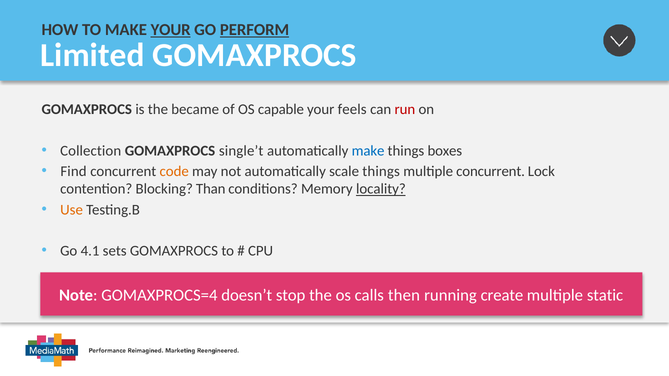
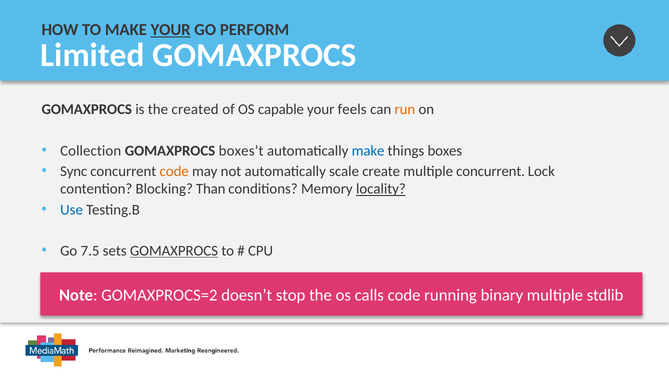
PERFORM underline: present -> none (255, 30)
became: became -> created (195, 110)
run colour: red -> orange (405, 110)
single’t: single’t -> boxes’t (241, 151)
Find: Find -> Sync (74, 171)
scale things: things -> create (381, 171)
Use colour: orange -> blue (72, 210)
4.1: 4.1 -> 7.5 (90, 251)
GOMAXPROCS underline: none -> present (174, 251)
GOMAXPROCS=4: GOMAXPROCS=4 -> GOMAXPROCS=2 (159, 295)
calls then: then -> code (404, 295)
create: create -> binary (502, 295)
static: static -> stdlib (605, 295)
